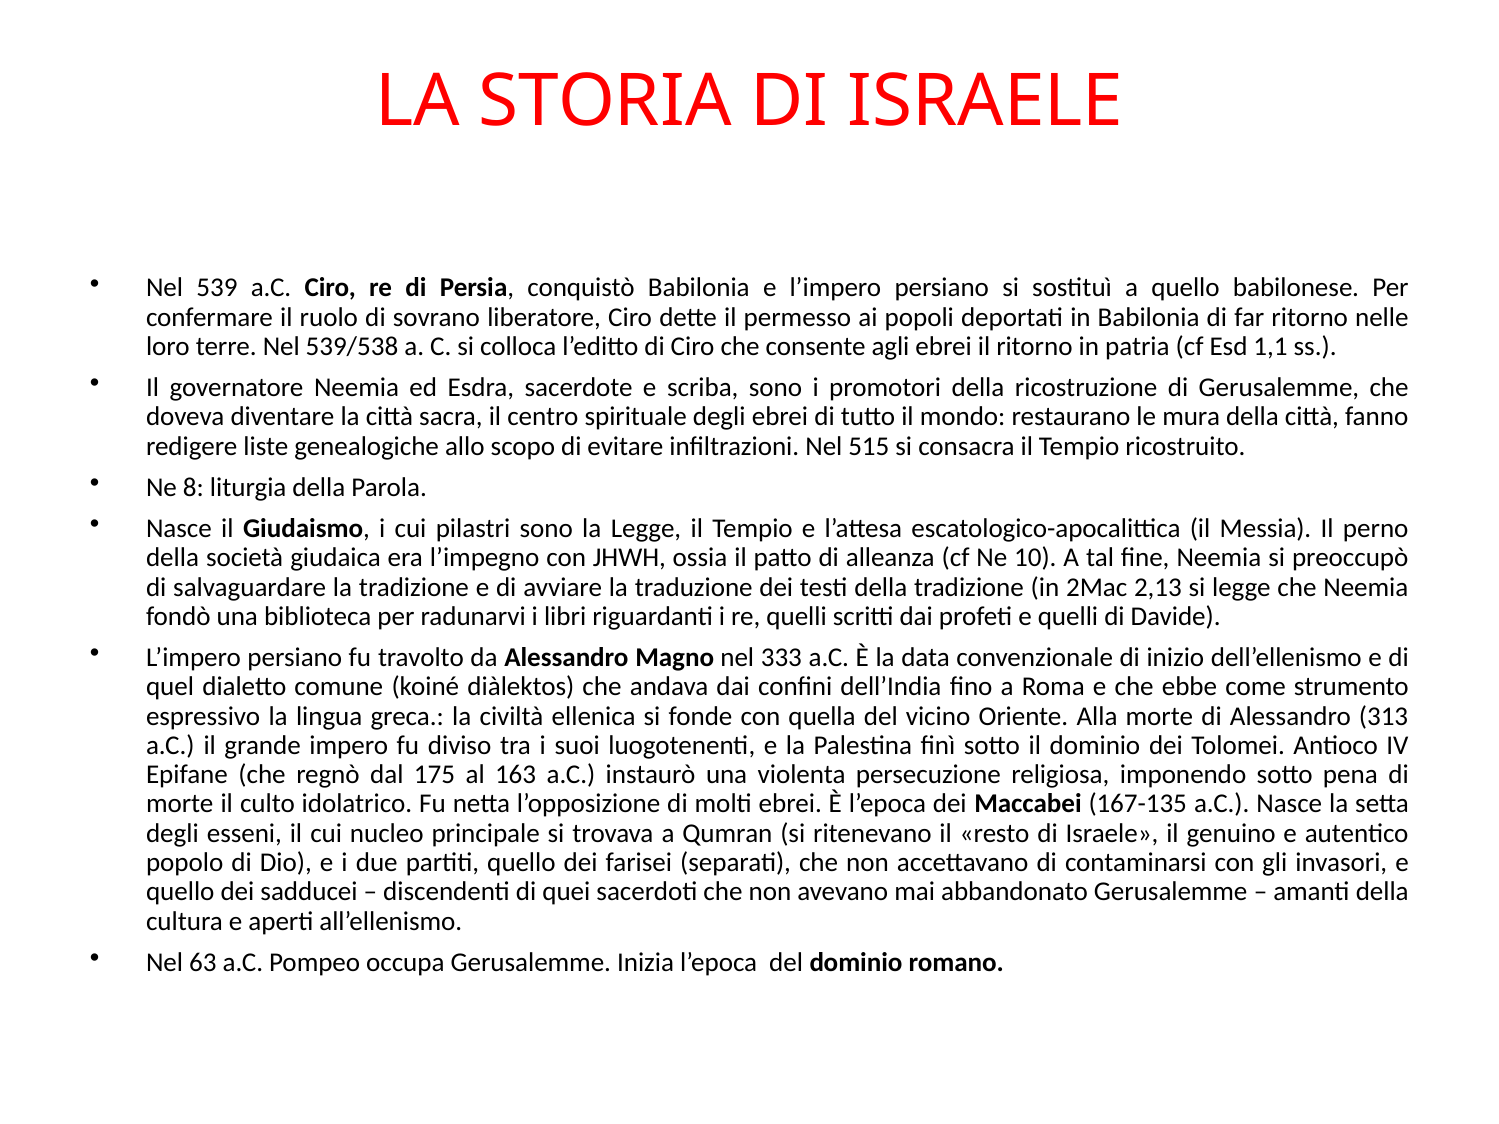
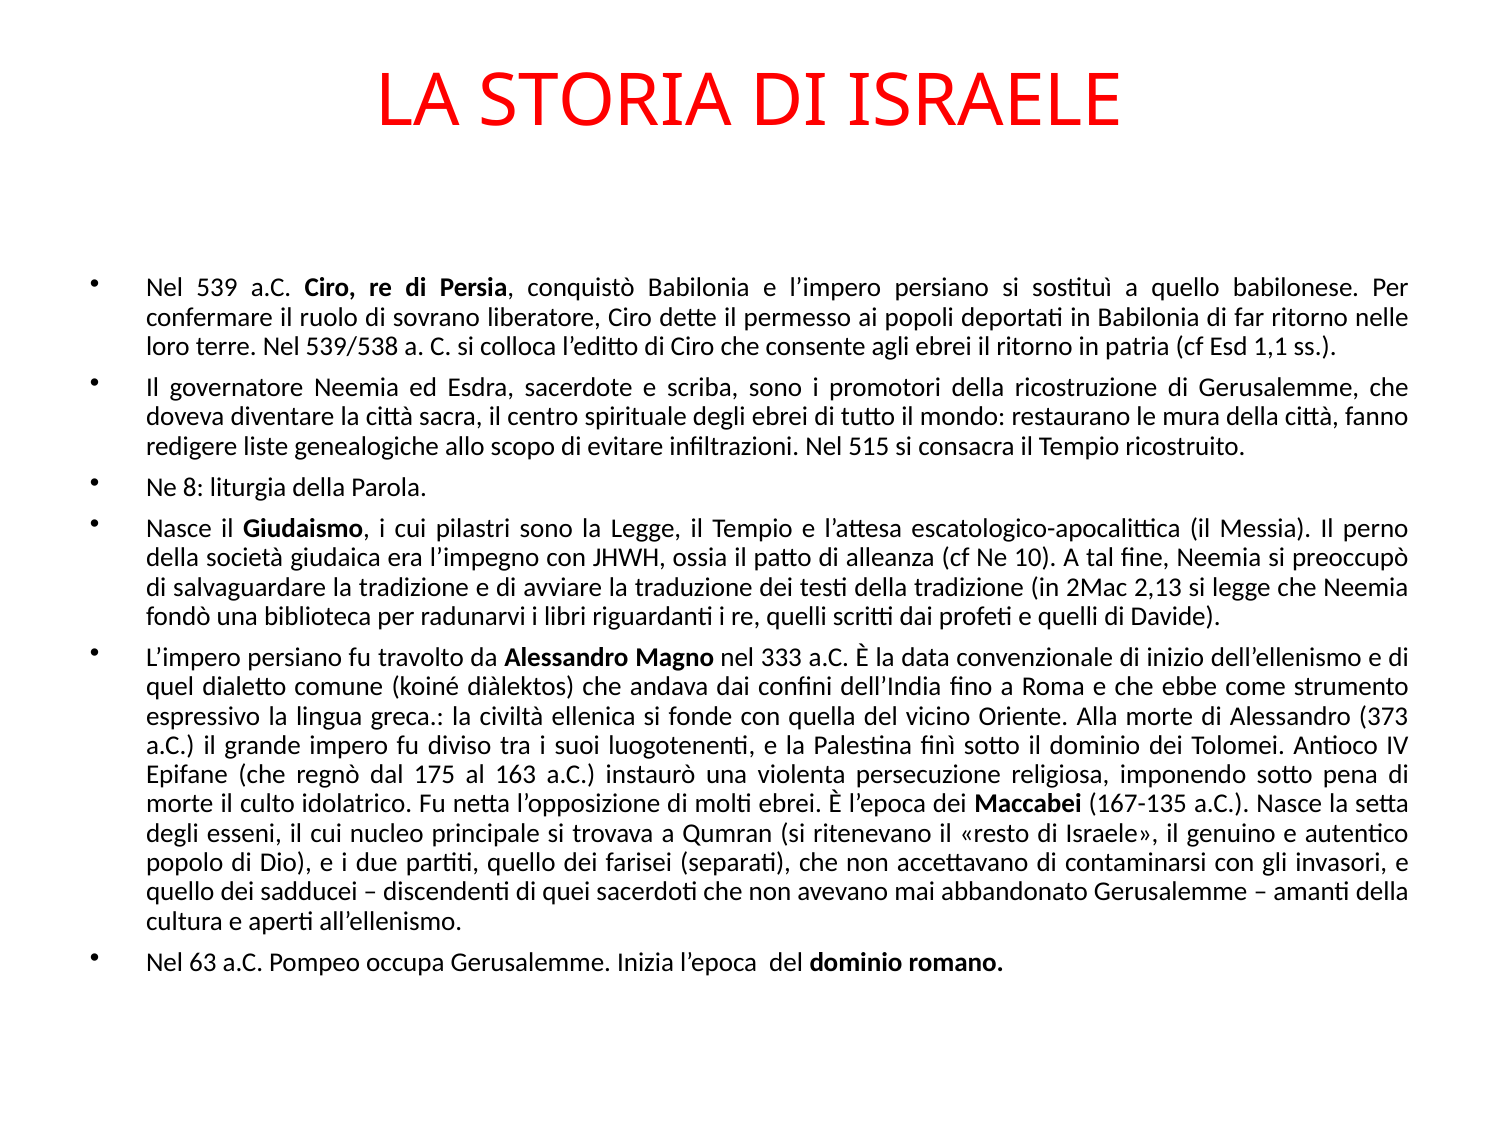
313: 313 -> 373 (1384, 716)
